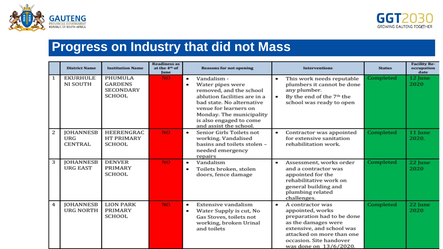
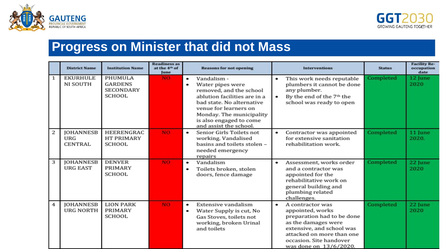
Industry: Industry -> Minister (156, 47)
